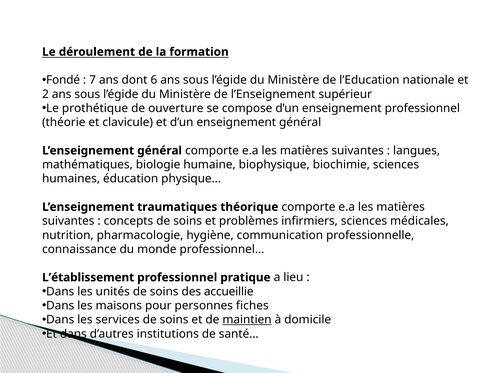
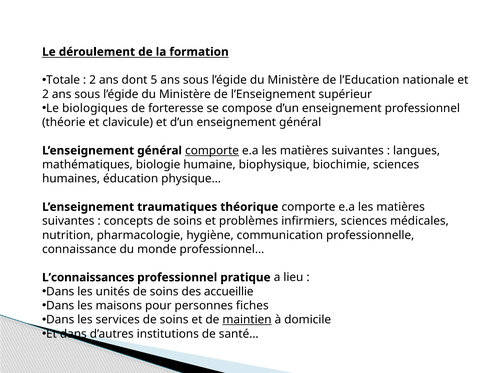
Fondé: Fondé -> Totale (63, 80)
7: 7 -> 2 (93, 80)
6: 6 -> 5 (154, 80)
prothétique: prothétique -> biologiques (95, 108)
ouverture: ouverture -> forteresse (176, 108)
comporte underline: none -> present (212, 151)
L’établissement: L’établissement -> L’connaissances (88, 278)
